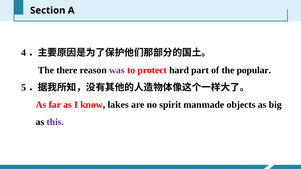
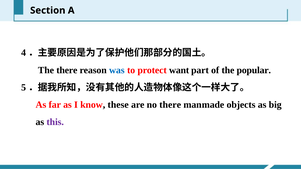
was colour: purple -> blue (117, 70)
hard: hard -> want (179, 70)
lakes: lakes -> these (118, 105)
no spirit: spirit -> there (170, 105)
